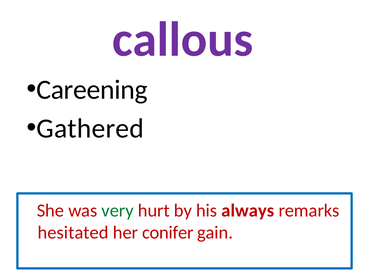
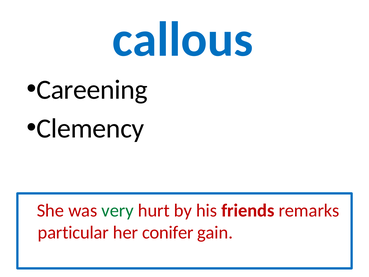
callous colour: purple -> blue (183, 39)
Gathered: Gathered -> Clemency (90, 128)
always: always -> friends (248, 210)
hesitated: hesitated -> particular (73, 232)
